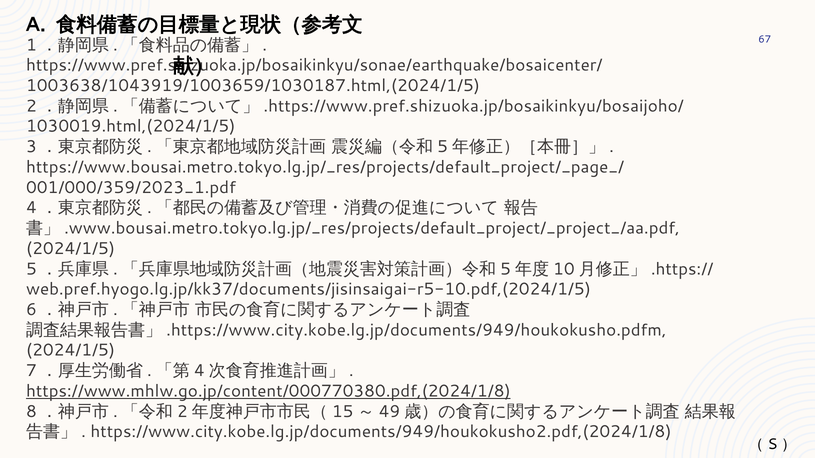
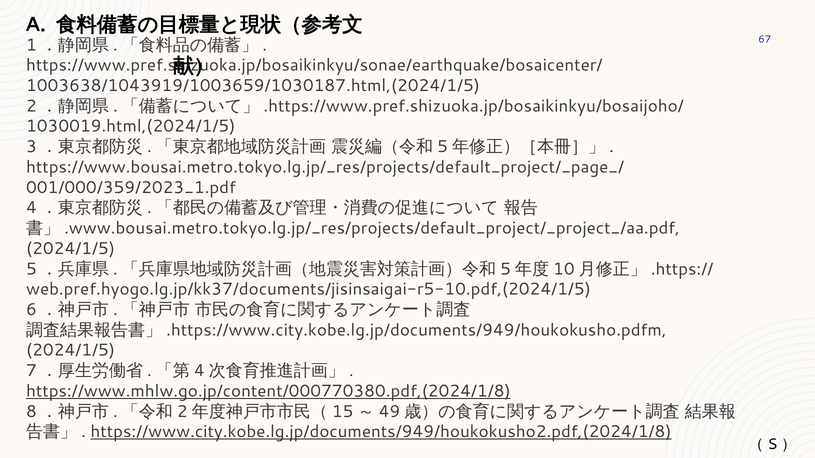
https://www.city.kobe.lg.jp/documents/949/houkokusho2.pdf,(2024/1/8 underline: none -> present (381, 432)
